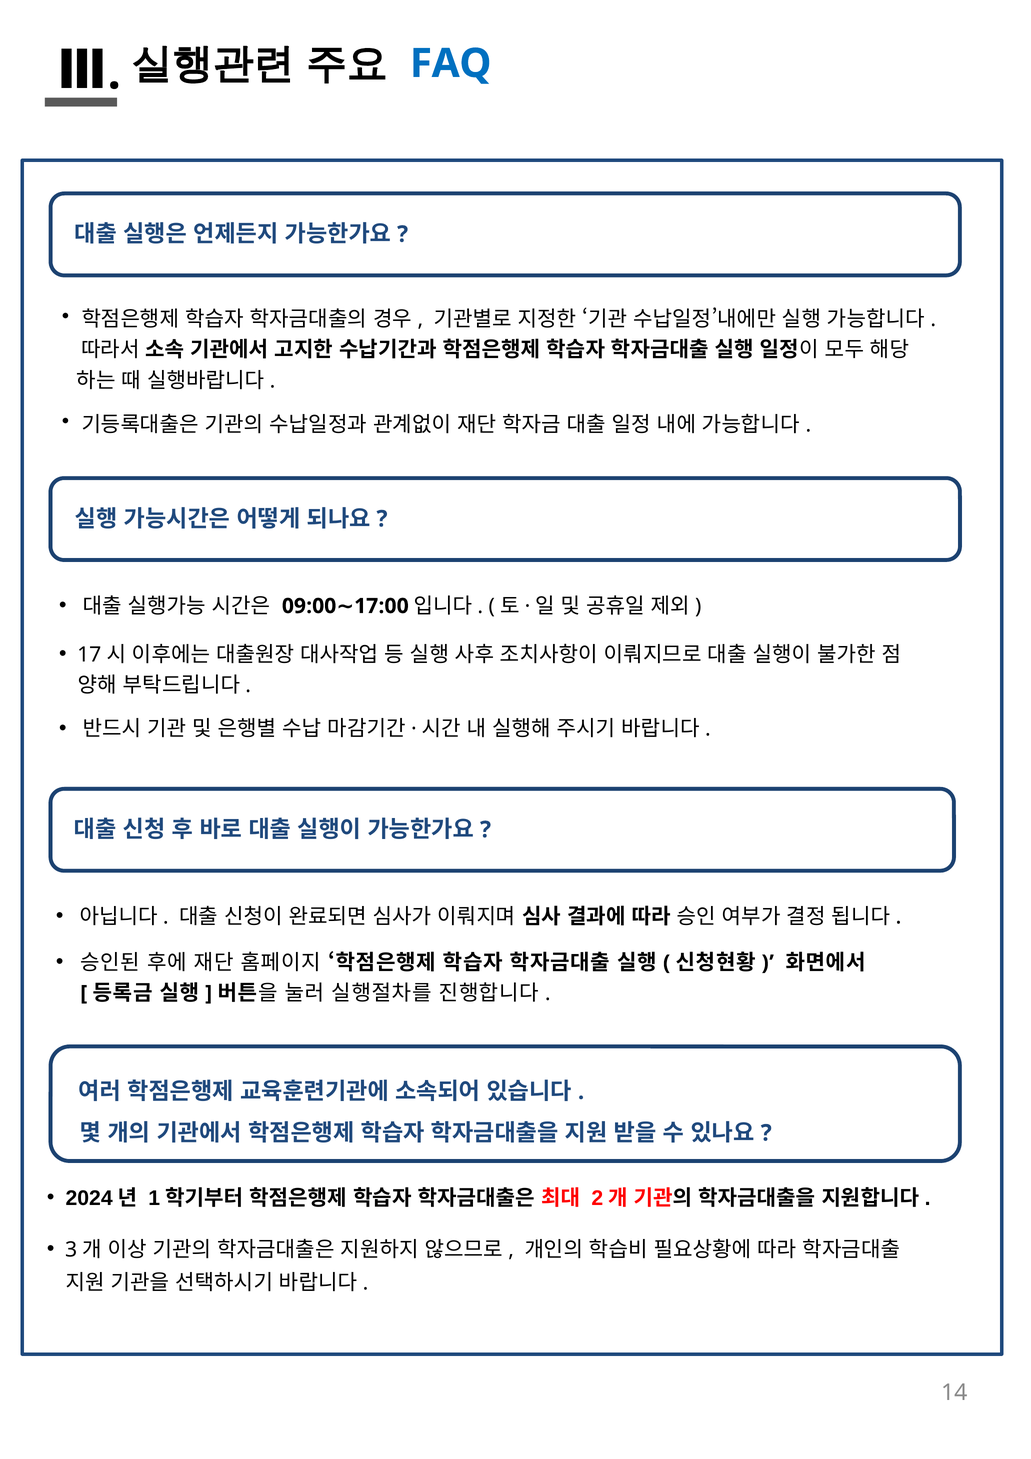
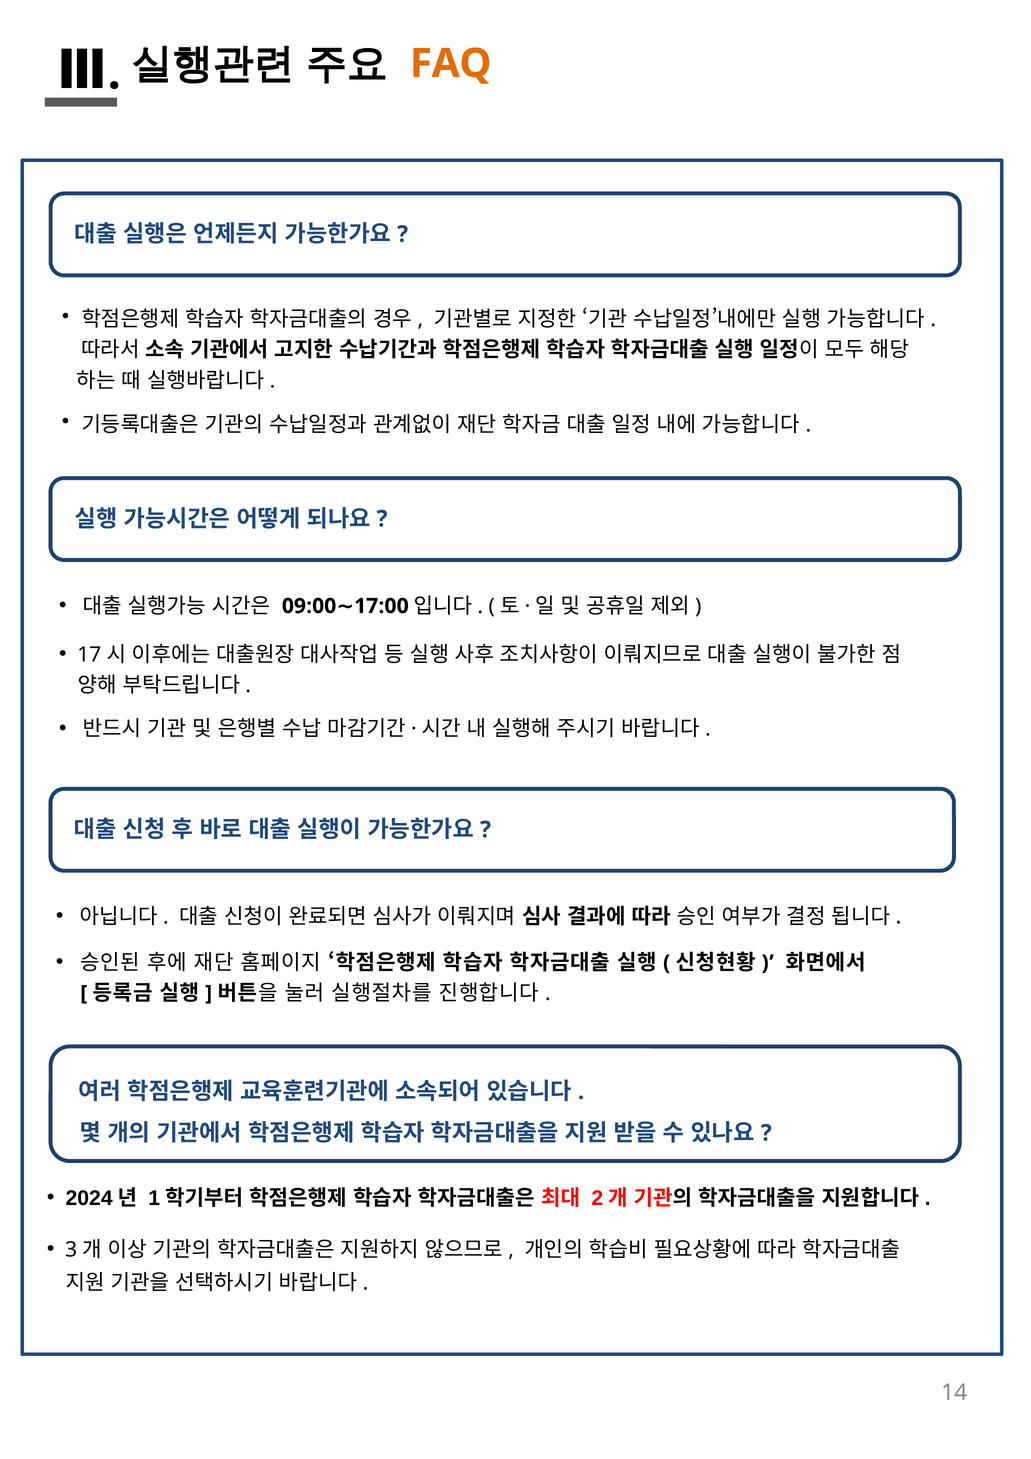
FAQ colour: blue -> orange (451, 64)
